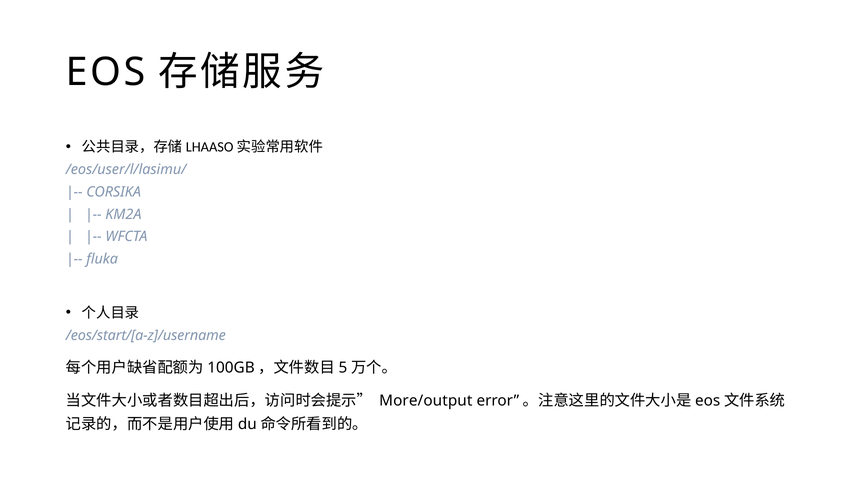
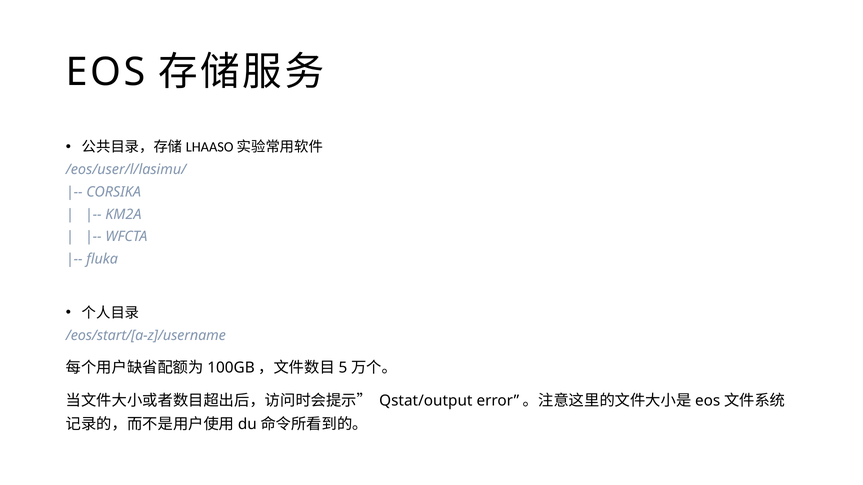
More/output: More/output -> Qstat/output (426, 401)
